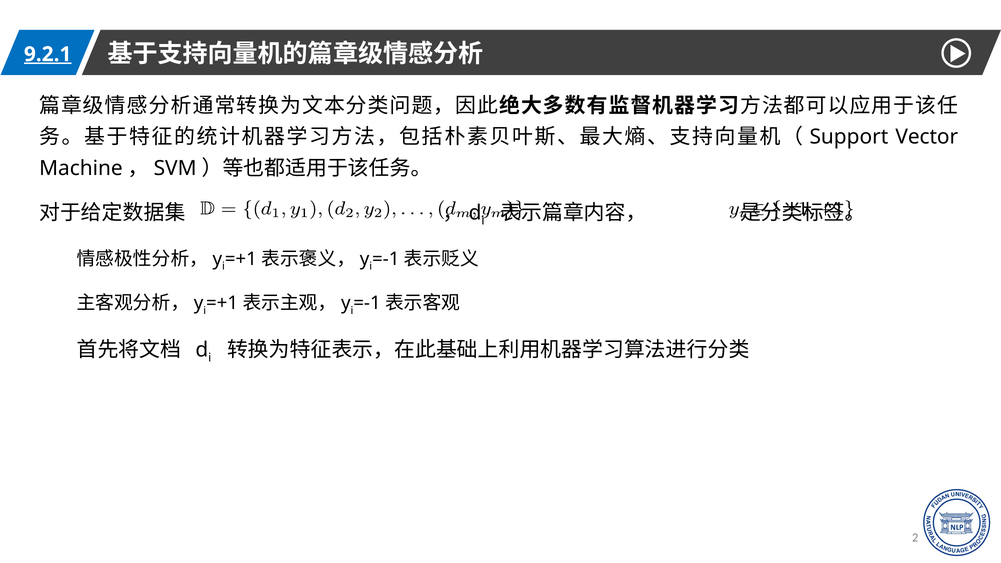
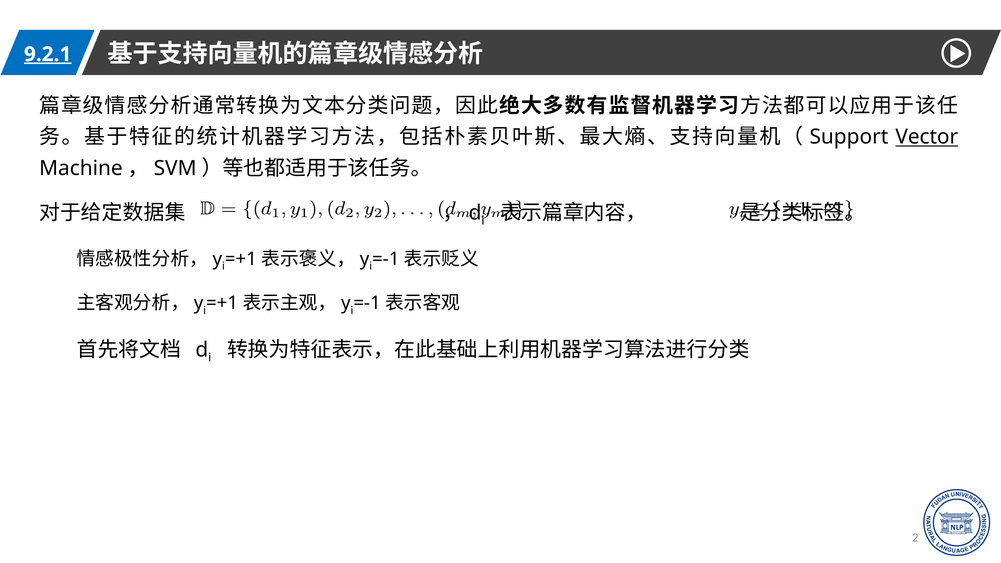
Vector underline: none -> present (927, 137)
